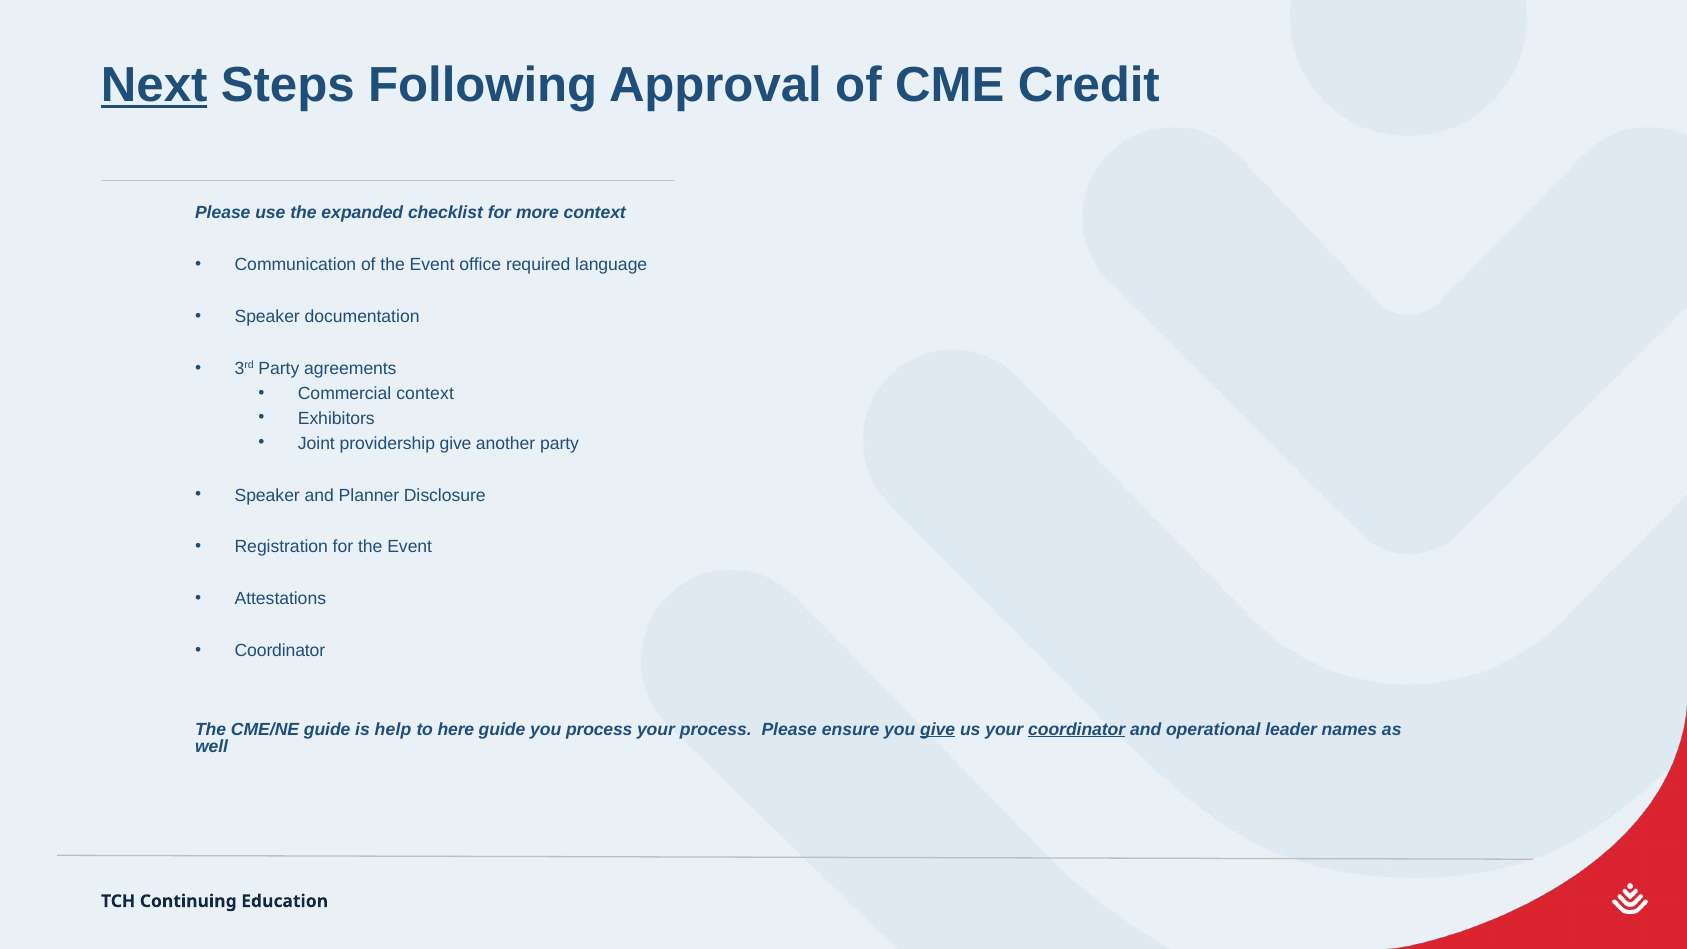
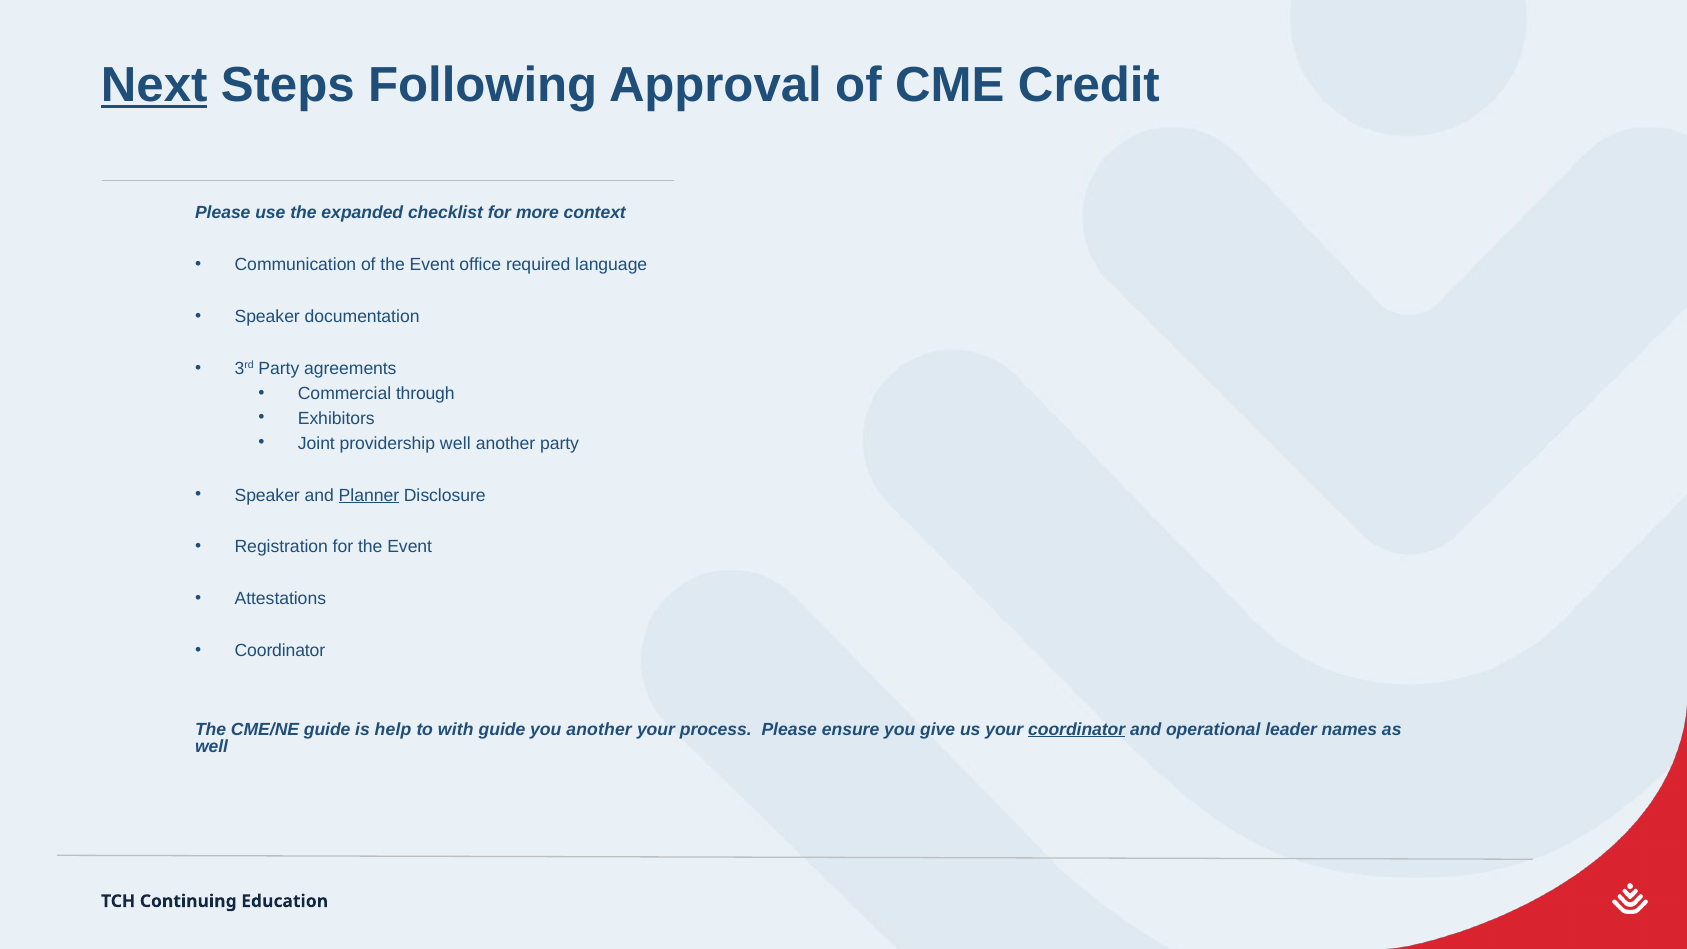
Commercial context: context -> through (425, 393)
providership give: give -> well (455, 443)
Planner underline: none -> present (369, 495)
here: here -> with (456, 729)
you process: process -> another (599, 729)
give underline: present -> none (938, 729)
